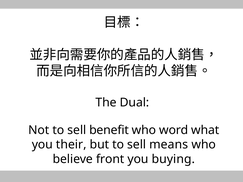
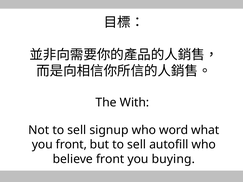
Dual: Dual -> With (134, 103)
benefit: benefit -> signup (109, 130)
you their: their -> front (71, 145)
means: means -> autofill (169, 145)
